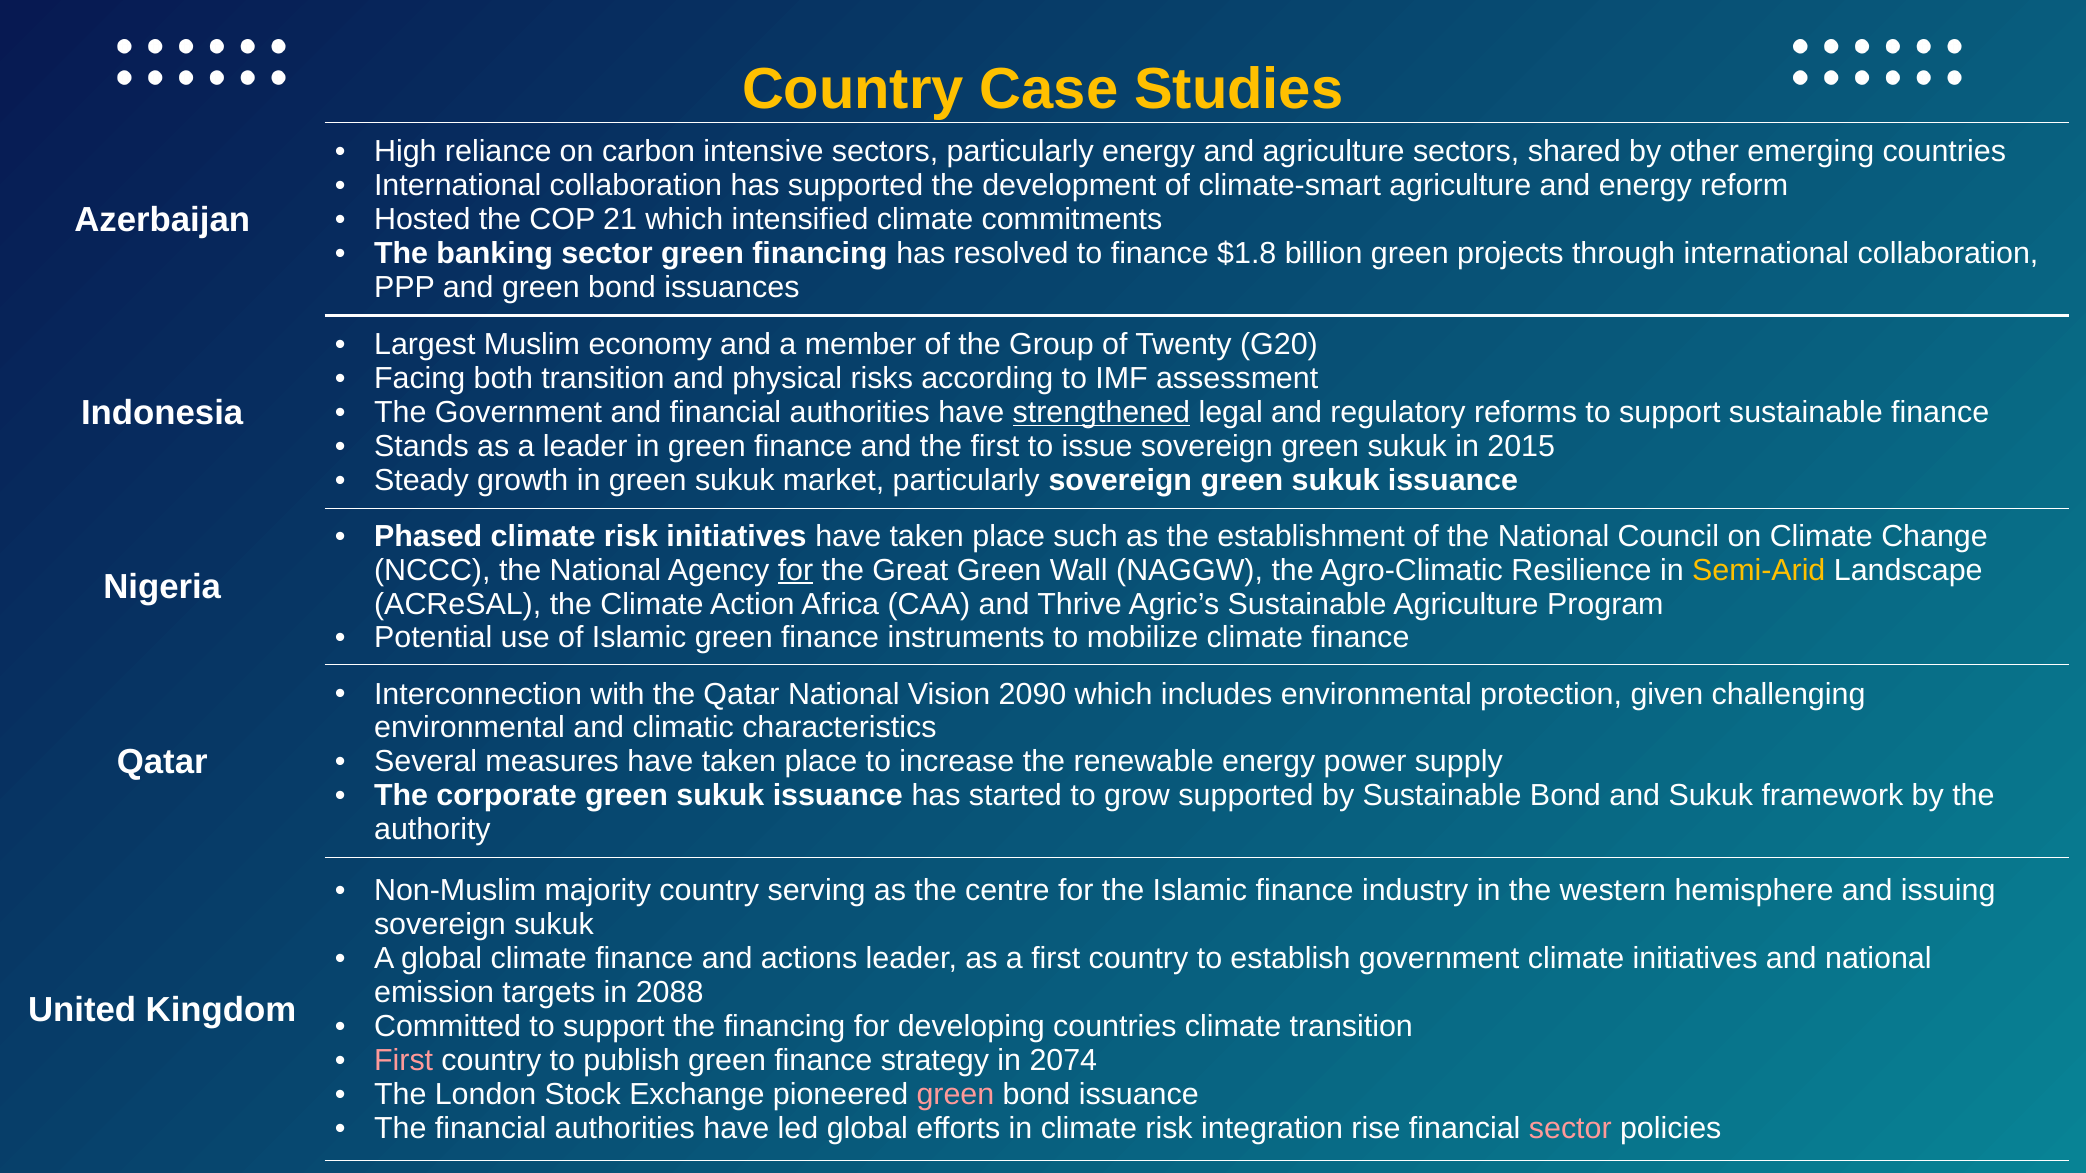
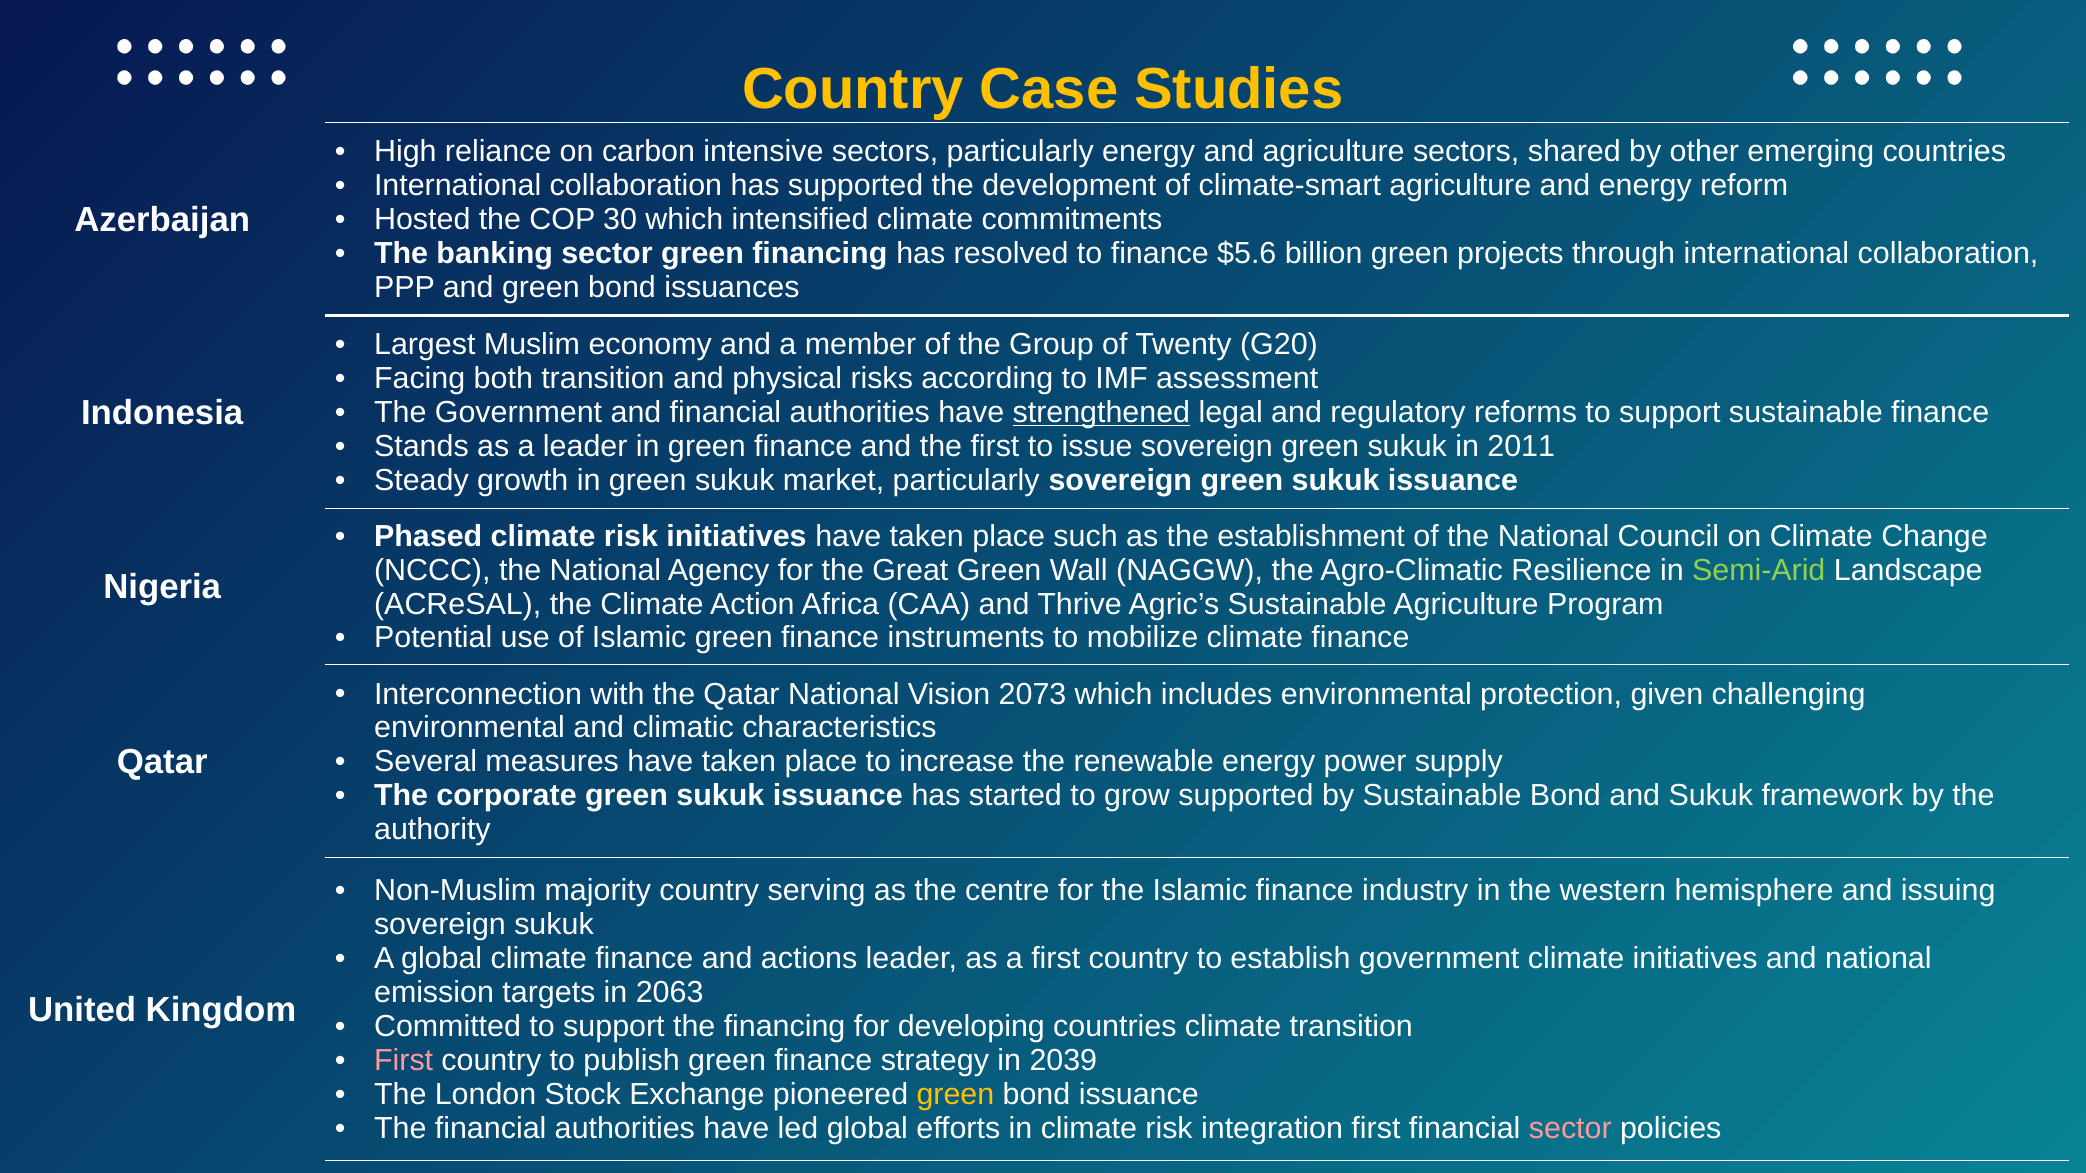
21: 21 -> 30 (620, 220)
$1.8: $1.8 -> $5.6 (1247, 253)
2015: 2015 -> 2011 (1521, 446)
for underline: present -> none (795, 570)
Semi-Arid colour: yellow -> light green (1759, 570)
2090: 2090 -> 2073 (1033, 694)
2088: 2088 -> 2063 (670, 993)
2074: 2074 -> 2039 (1063, 1061)
green colour: pink -> yellow (955, 1095)
integration rise: rise -> first (1376, 1128)
